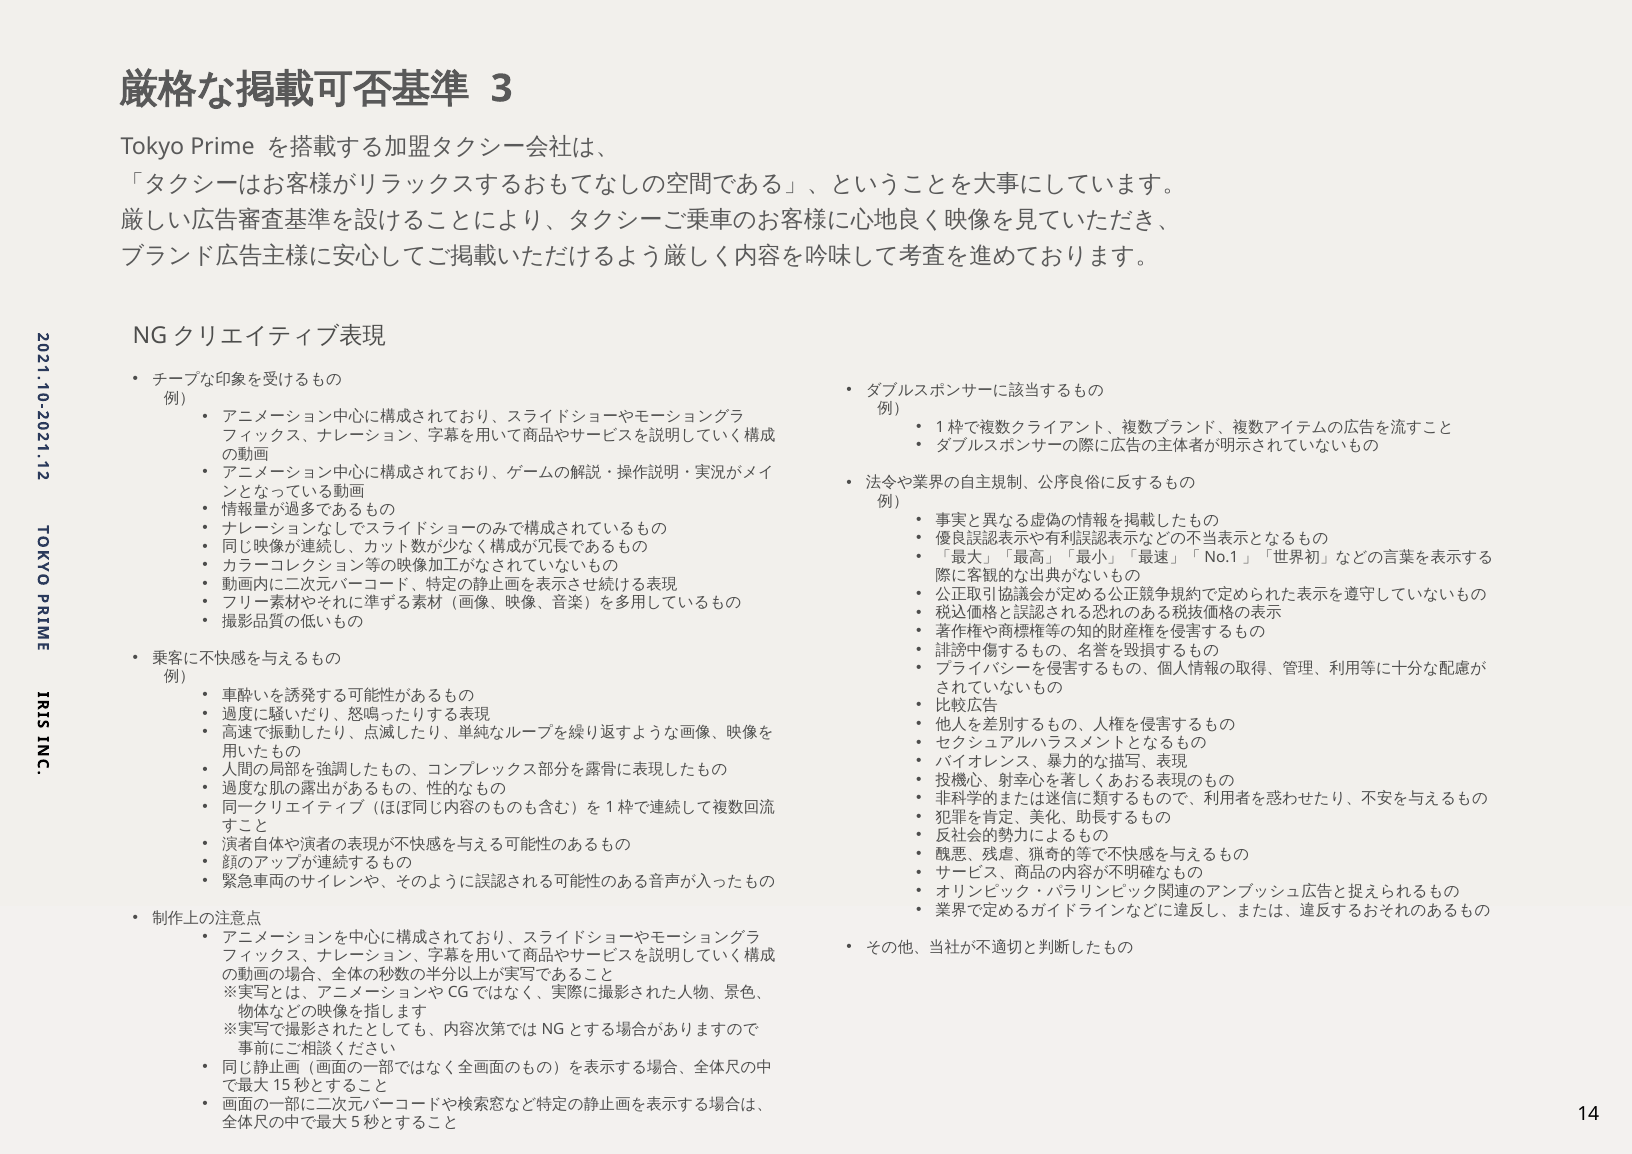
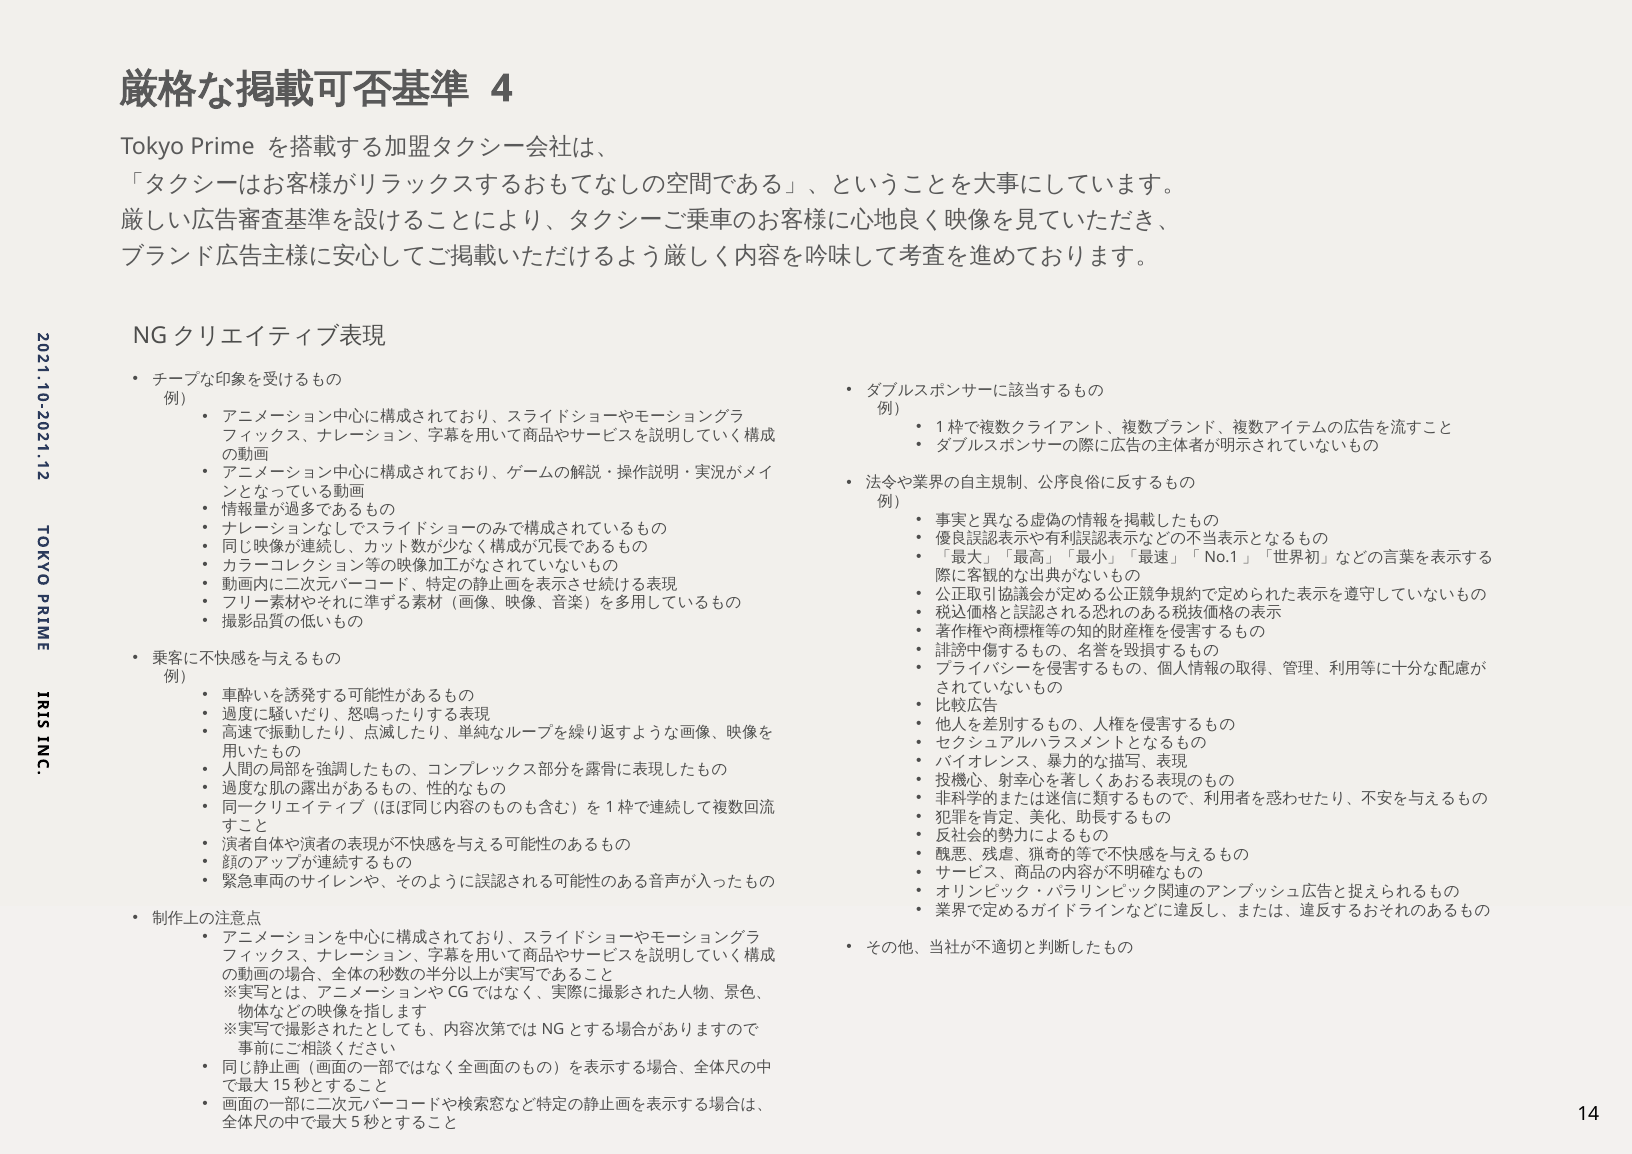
3: 3 -> 4 (502, 89)
